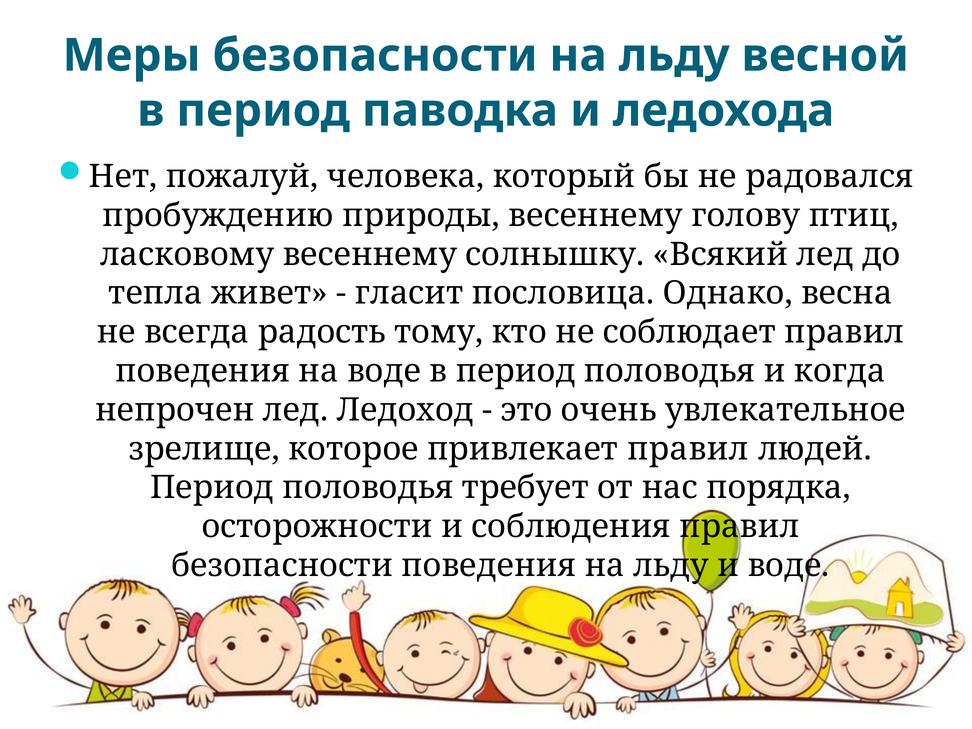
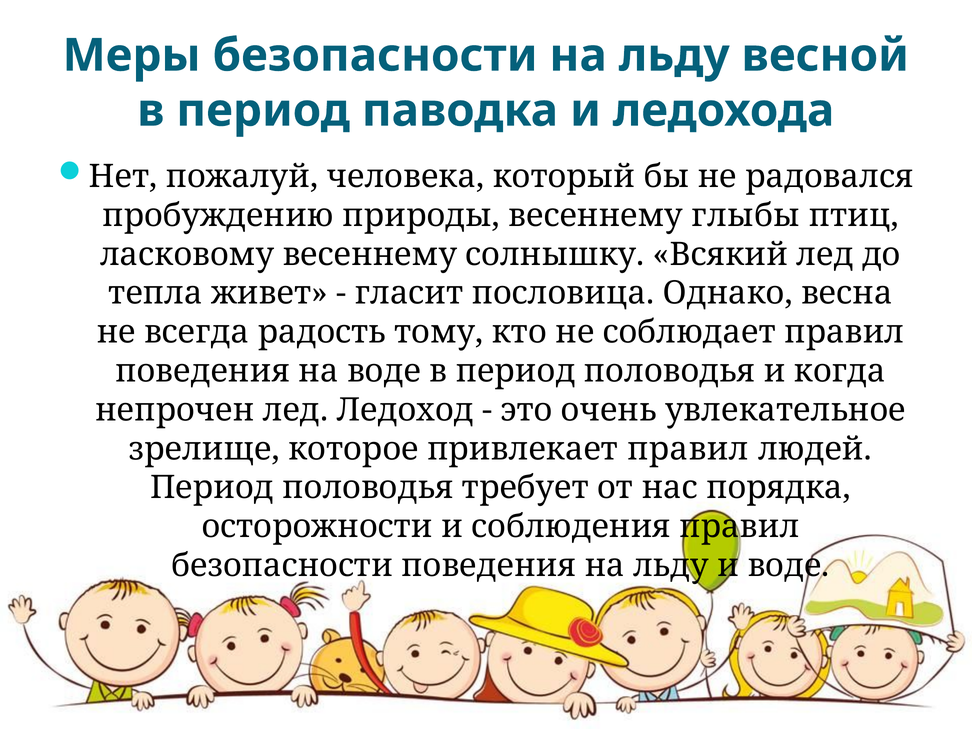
голову: голову -> глыбы (746, 216)
